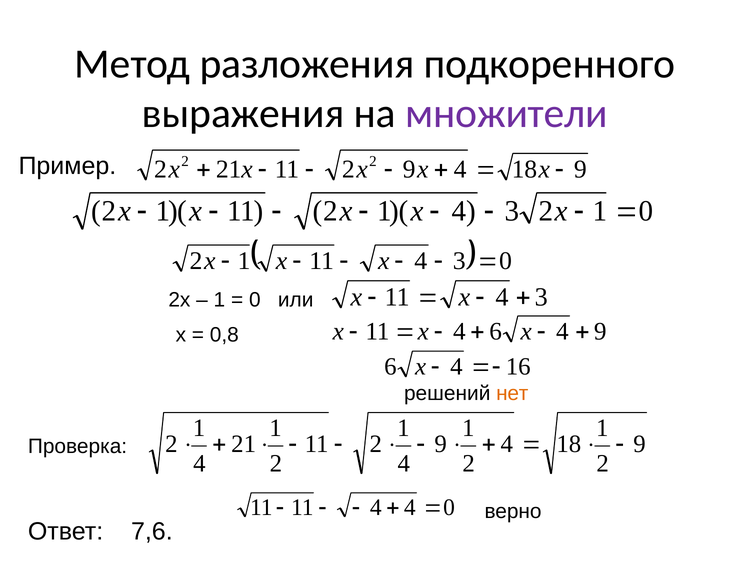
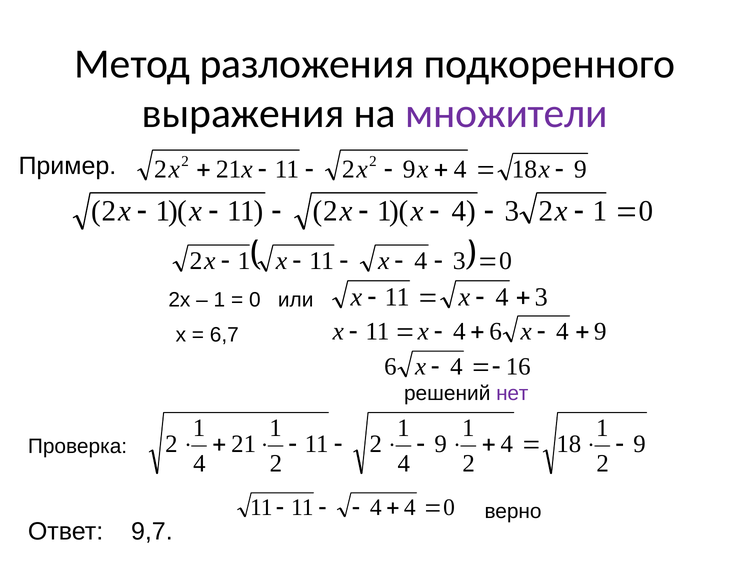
0,8: 0,8 -> 6,7 (224, 335)
нет colour: orange -> purple (512, 393)
7,6: 7,6 -> 9,7 (152, 532)
